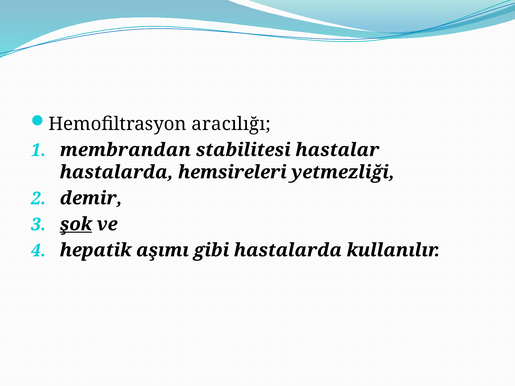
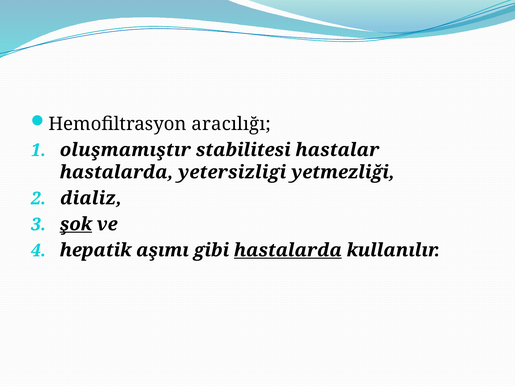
membrandan: membrandan -> oluşmamıştır (125, 150)
hemsireleri: hemsireleri -> yetersizligi (232, 172)
demir: demir -> dializ (91, 198)
hastalarda underline: none -> present (288, 250)
